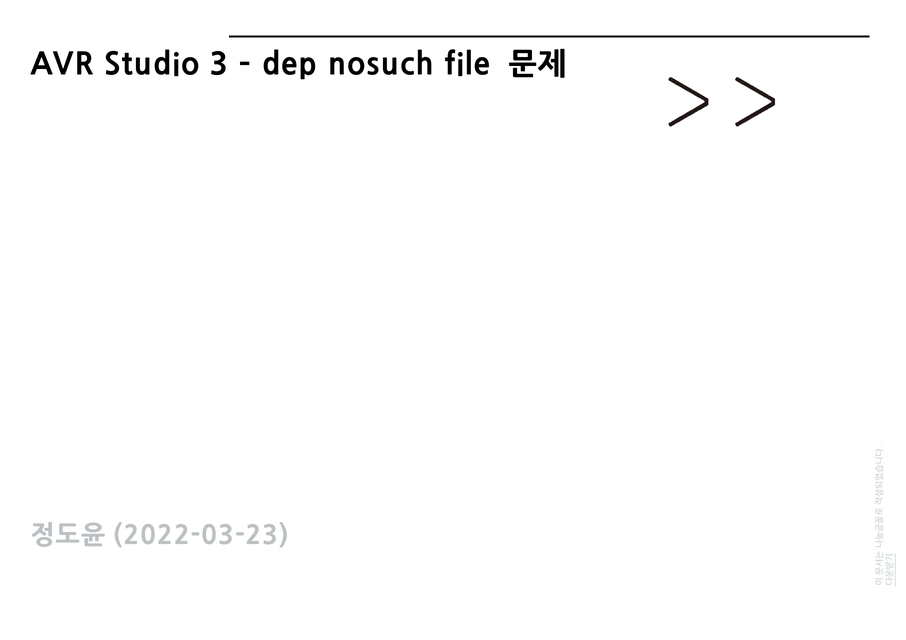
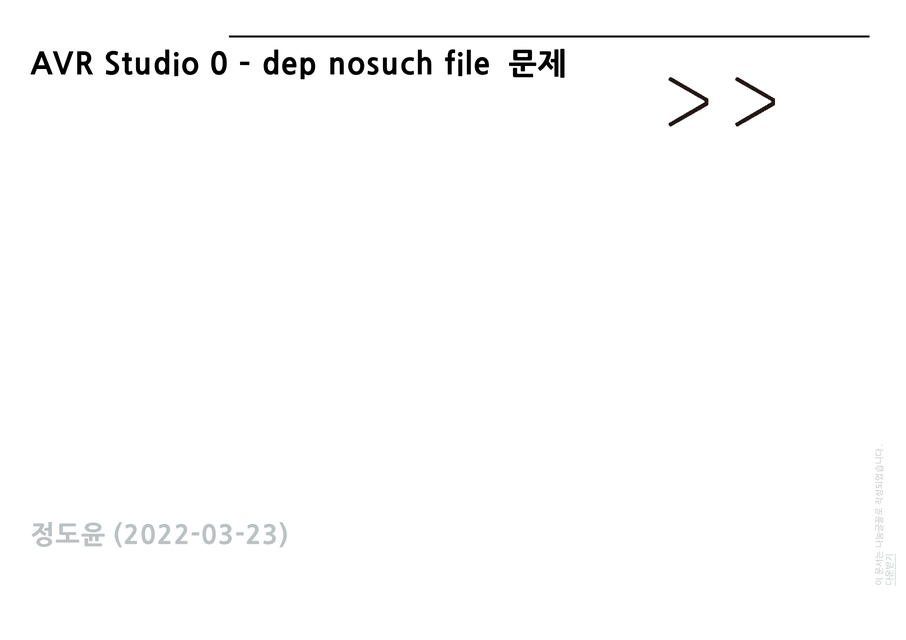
3: 3 -> 0 (219, 65)
